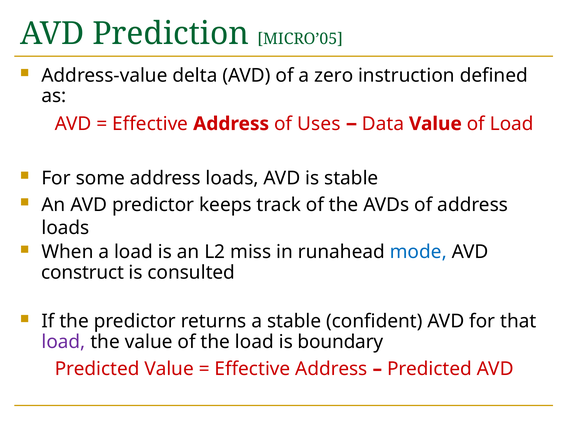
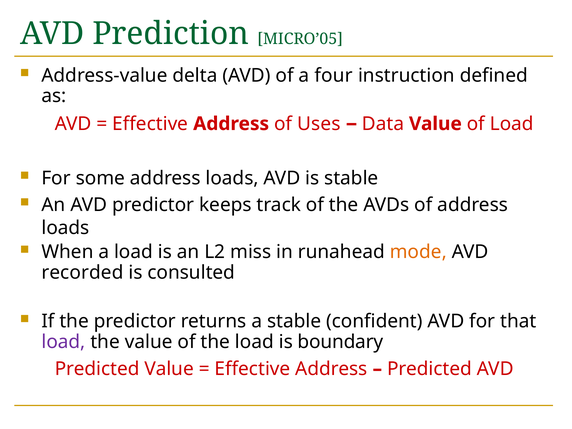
zero: zero -> four (334, 75)
mode colour: blue -> orange (418, 252)
construct: construct -> recorded (82, 272)
